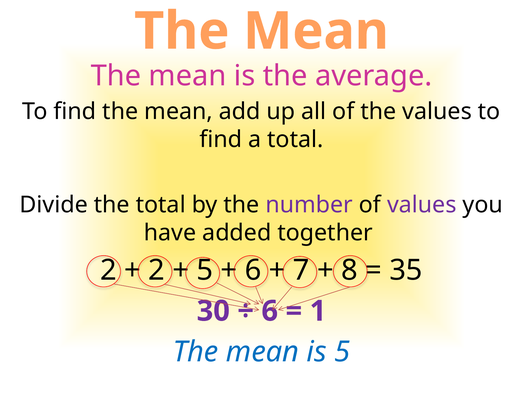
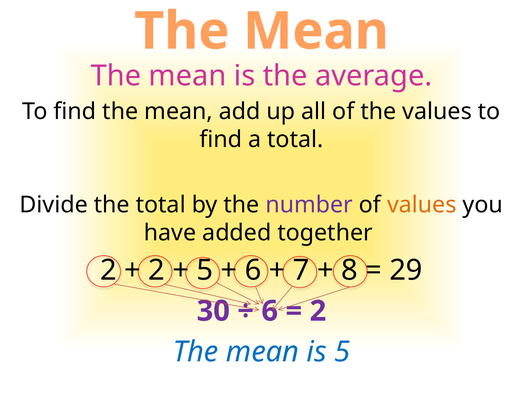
values colour: purple -> orange (422, 204)
35: 35 -> 29 (406, 270)
1: 1 -> 2 (318, 310)
